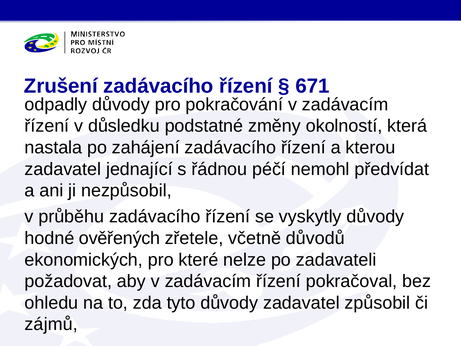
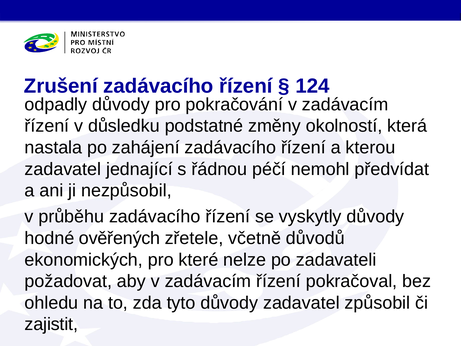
671: 671 -> 124 (312, 86)
zájmů: zájmů -> zajistit (51, 324)
